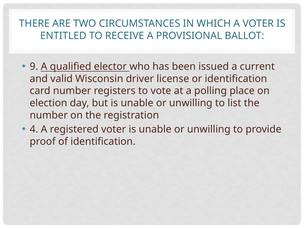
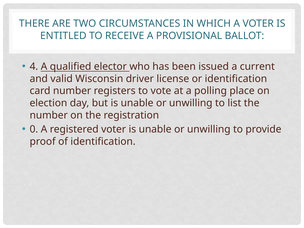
9: 9 -> 4 (34, 67)
4: 4 -> 0 (34, 129)
